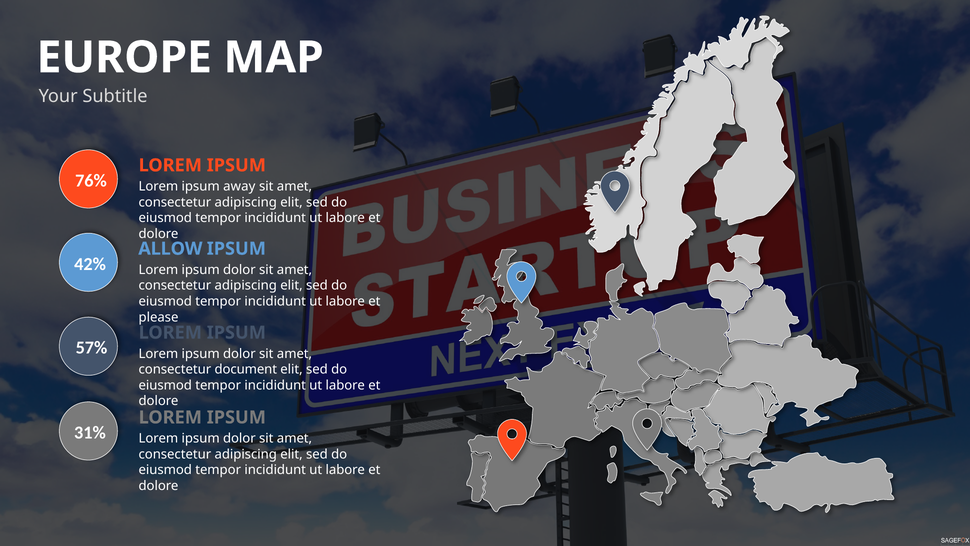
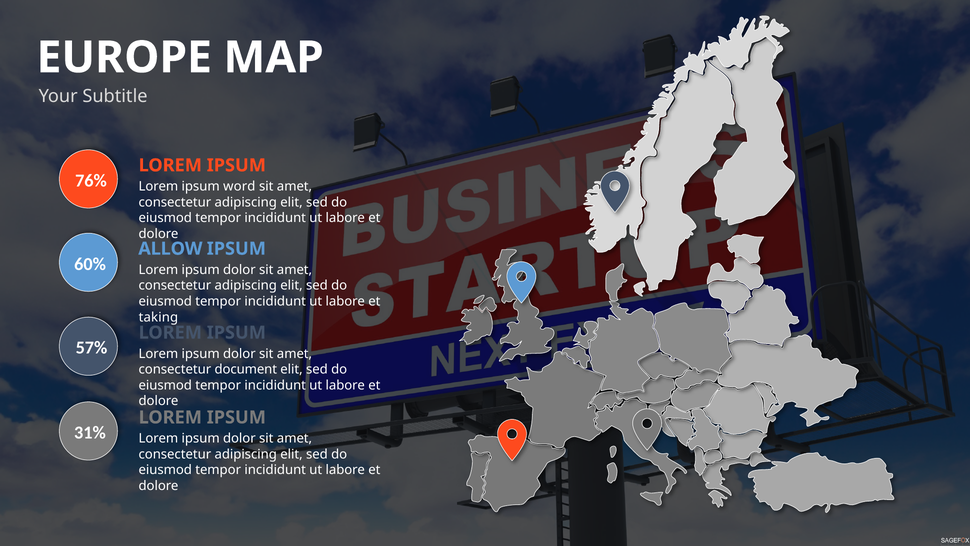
away: away -> word (239, 186)
42%: 42% -> 60% (90, 264)
please: please -> taking (158, 317)
